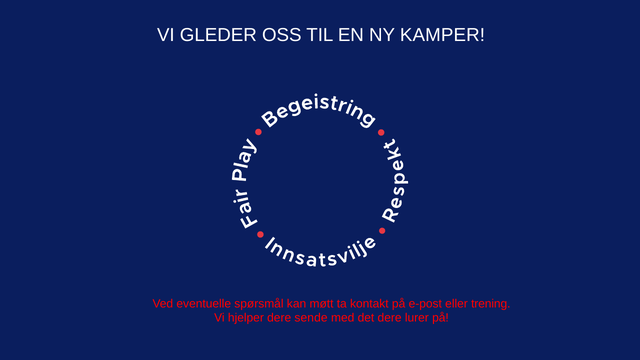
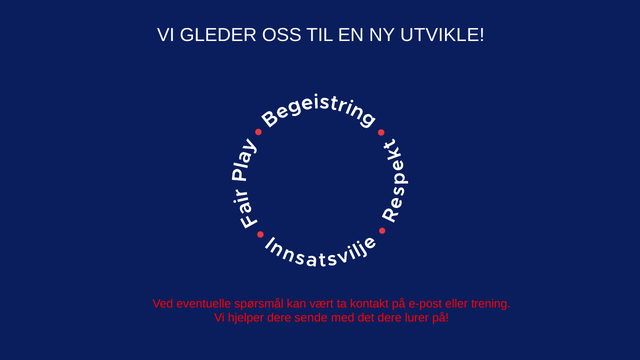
KAMPER: KAMPER -> UTVIKLE (442, 35)
møtt: møtt -> vært (321, 304)
